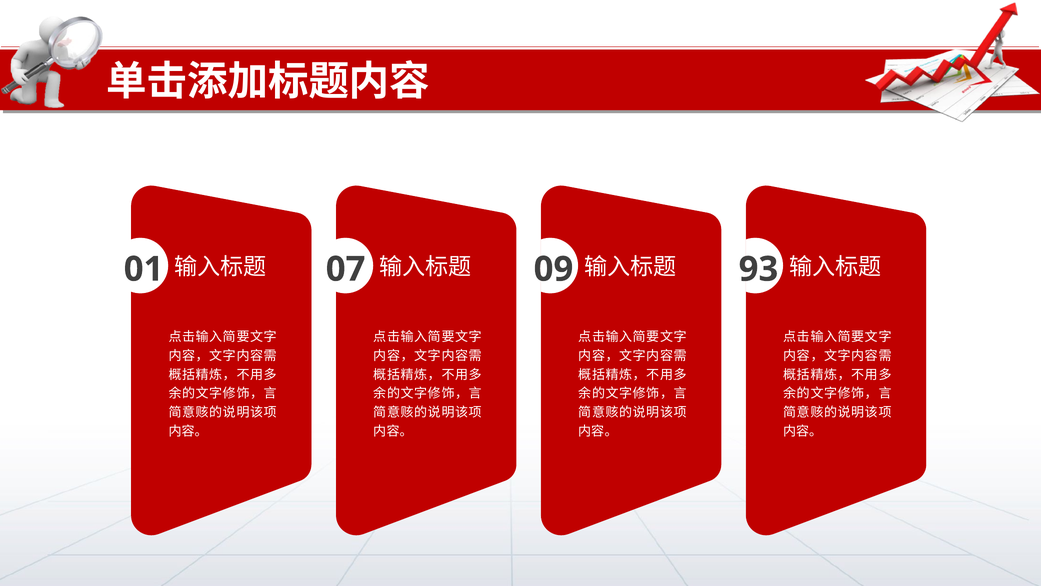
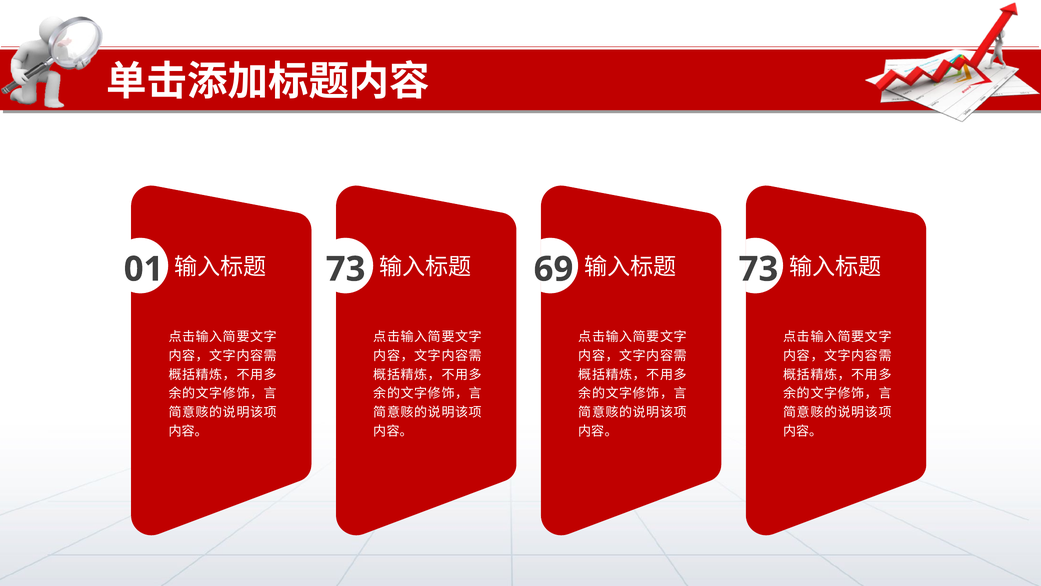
07: 07 -> 73 (346, 269)
09: 09 -> 69 (553, 269)
93: 93 -> 73 (758, 269)
